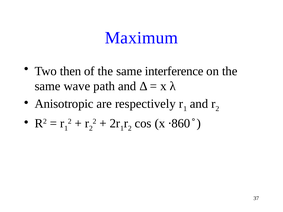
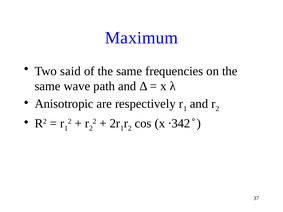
then: then -> said (70, 71)
interference: interference -> frequencies (174, 71)
∙860: ∙860 -> ∙342 (179, 124)
